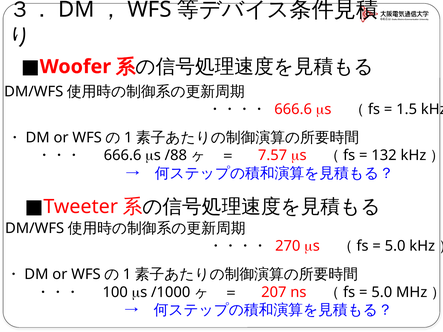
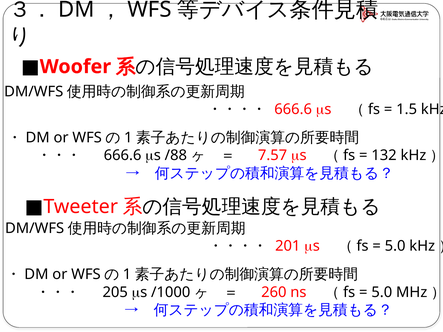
270: 270 -> 201 (288, 246)
100: 100 -> 205 (115, 292)
207: 207 -> 260 (274, 292)
